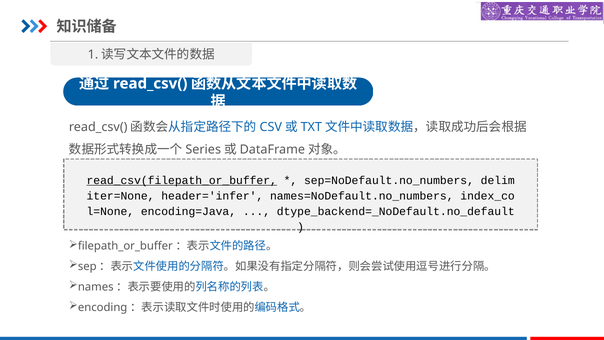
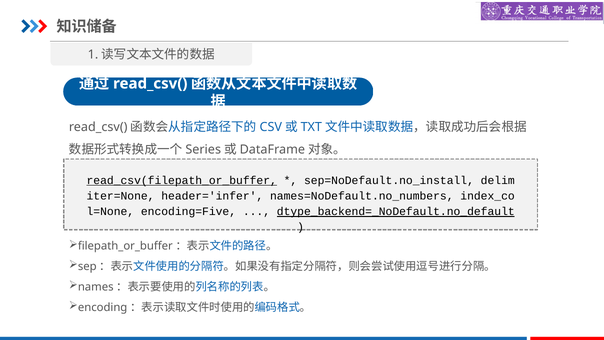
sep=NoDefault.no_numbers: sep=NoDefault.no_numbers -> sep=NoDefault.no_install (389, 180)
encoding=Java: encoding=Java -> encoding=Five (189, 211)
dtype_backend=_NoDefault.no_default underline: none -> present (396, 211)
